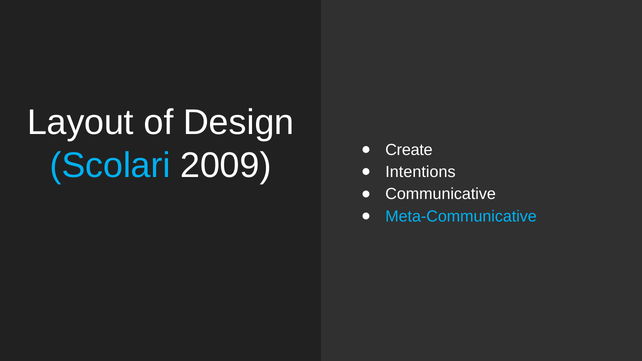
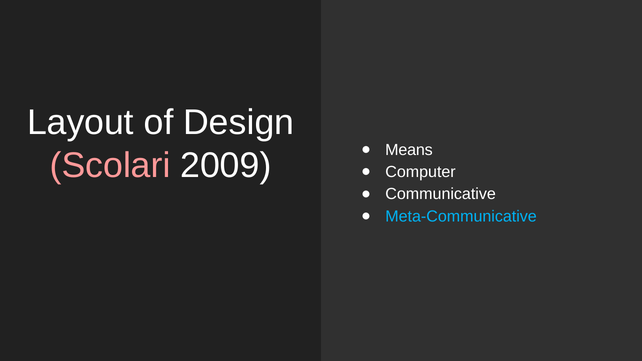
Scolari colour: light blue -> pink (110, 165)
Create: Create -> Means (409, 150)
Intentions: Intentions -> Computer (421, 172)
